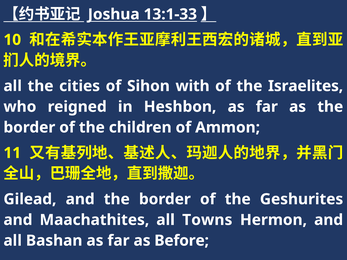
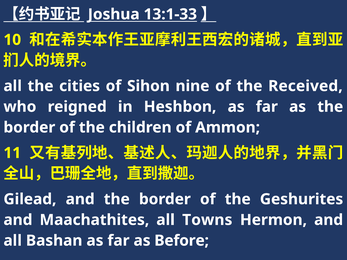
with: with -> nine (192, 86)
Israelites: Israelites -> Received (305, 86)
